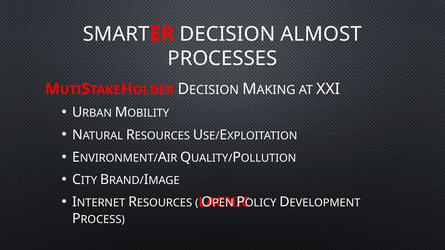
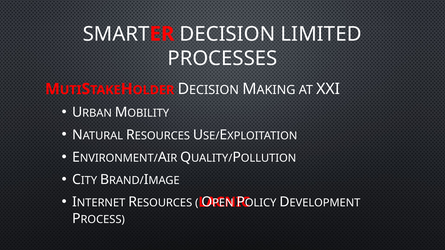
ALMOST: ALMOST -> LIMITED (321, 34)
